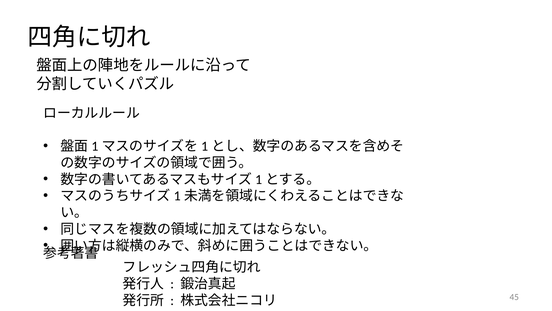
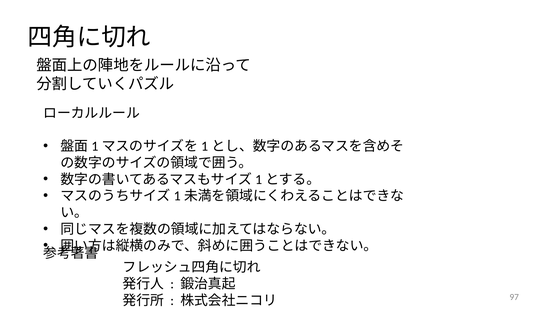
45: 45 -> 97 (514, 297)
